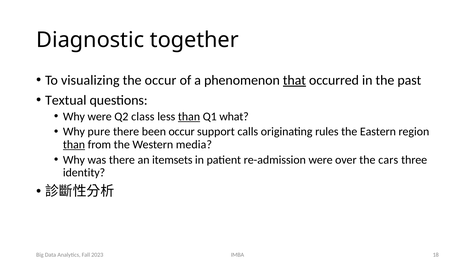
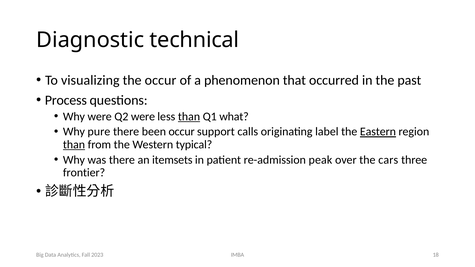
together: together -> technical (194, 40)
that underline: present -> none (294, 80)
Textual: Textual -> Process (66, 100)
Q2 class: class -> were (143, 117)
rules: rules -> label (327, 132)
Eastern underline: none -> present (378, 132)
media: media -> typical (194, 145)
re-admission were: were -> peak (320, 160)
identity: identity -> frontier (84, 173)
